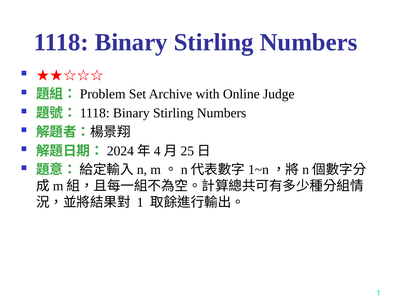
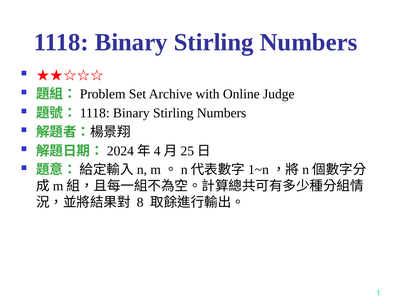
1: 1 -> 8 (140, 202)
